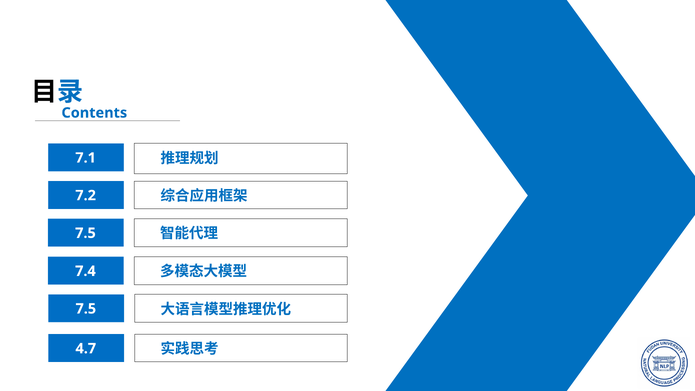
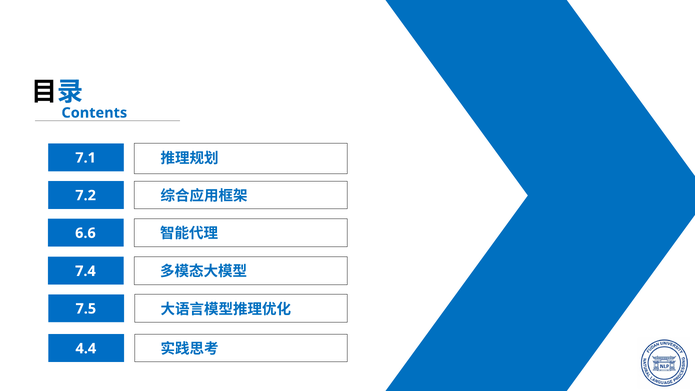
7.5: 7.5 -> 6.6 (85, 233)
4.7: 4.7 -> 4.4 (86, 348)
